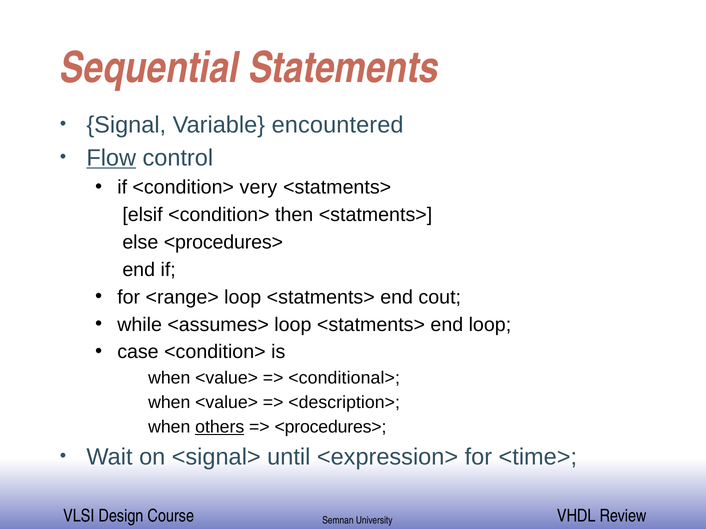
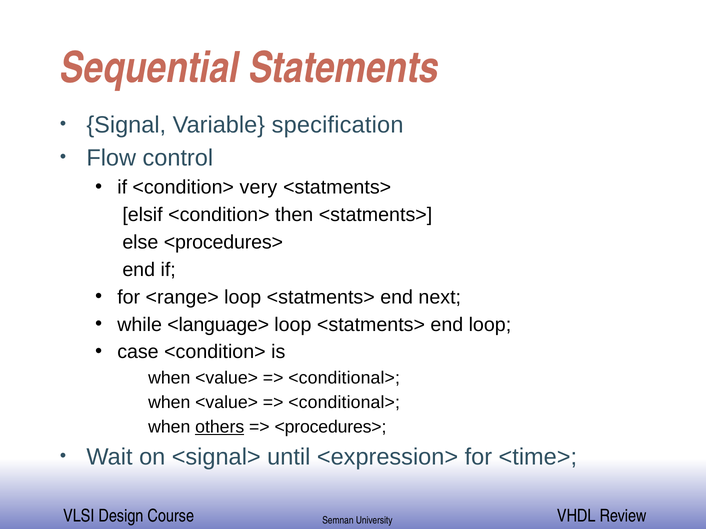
encountered: encountered -> specification (338, 125)
Flow underline: present -> none (111, 158)
cout: cout -> next (440, 297)
<assumes>: <assumes> -> <language> (218, 325)
<description>: <description> -> <conditional> (344, 403)
